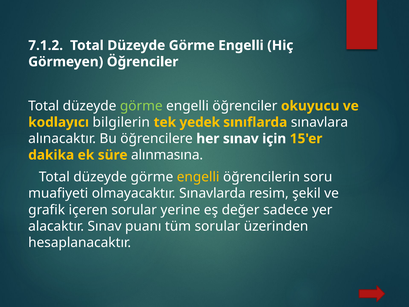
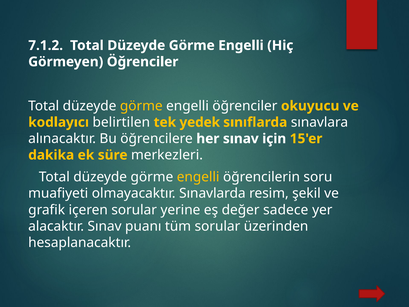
görme colour: light green -> yellow (141, 106)
bilgilerin: bilgilerin -> belirtilen (121, 122)
alınmasına: alınmasına -> merkezleri (167, 155)
